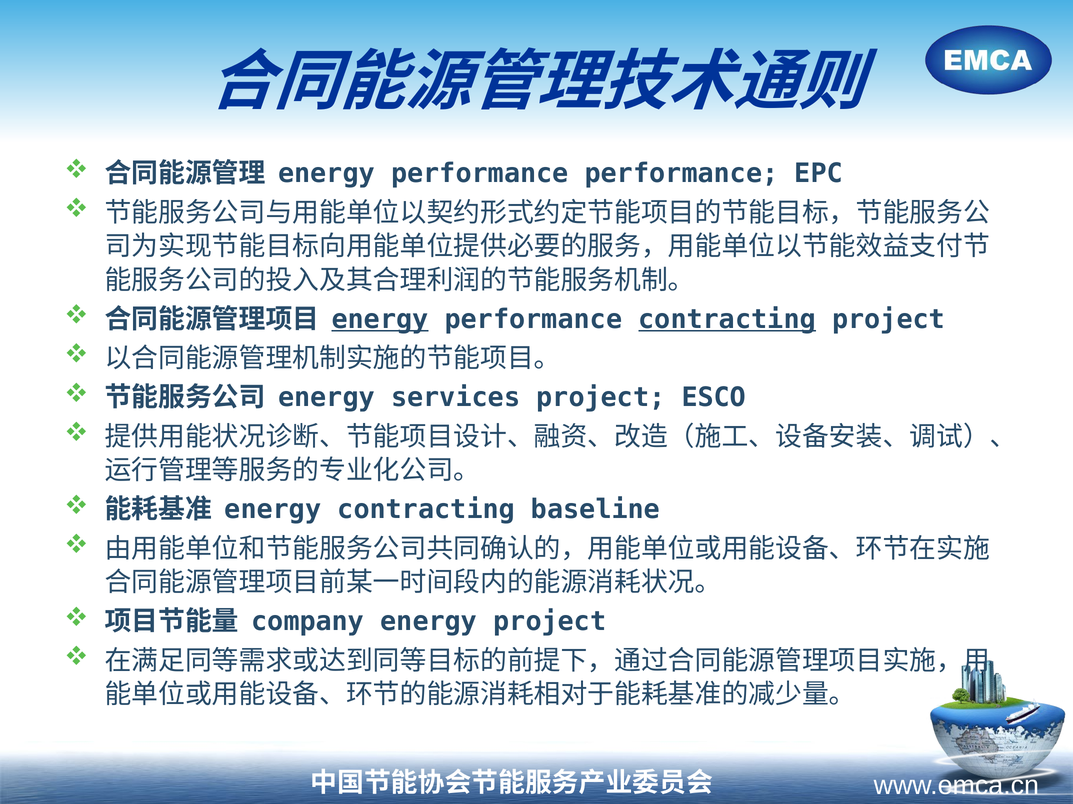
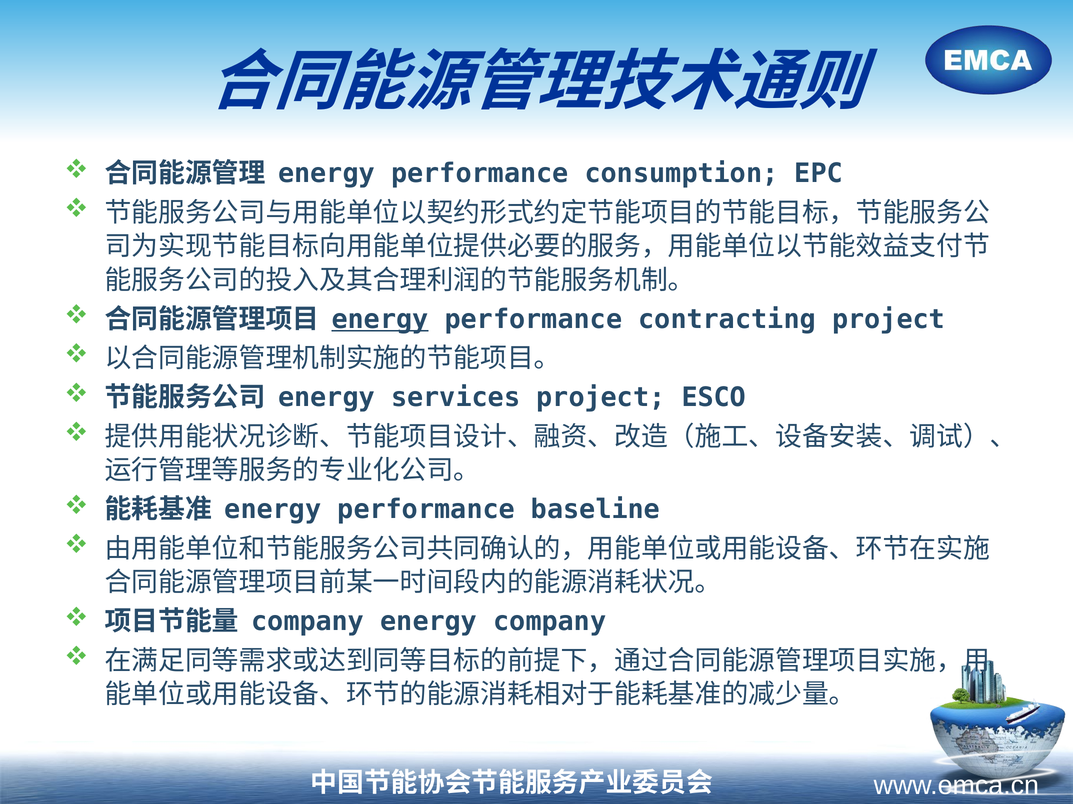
performance performance: performance -> consumption (682, 174)
contracting underline: present -> none (727, 320)
contracting: contracting -> performance (426, 510)
energy project: project -> company (550, 622)
